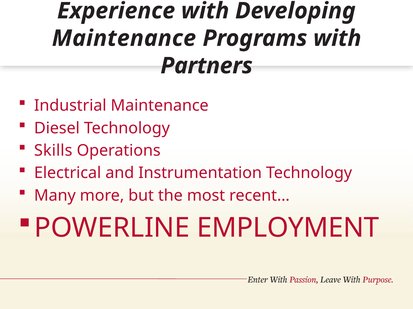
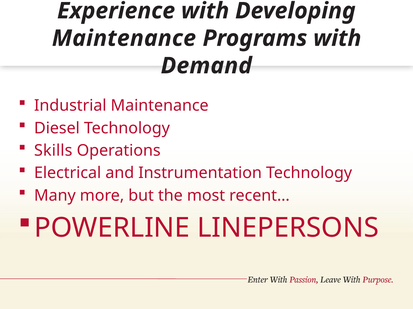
Partners: Partners -> Demand (206, 66)
EMPLOYMENT: EMPLOYMENT -> LINEPERSONS (288, 228)
